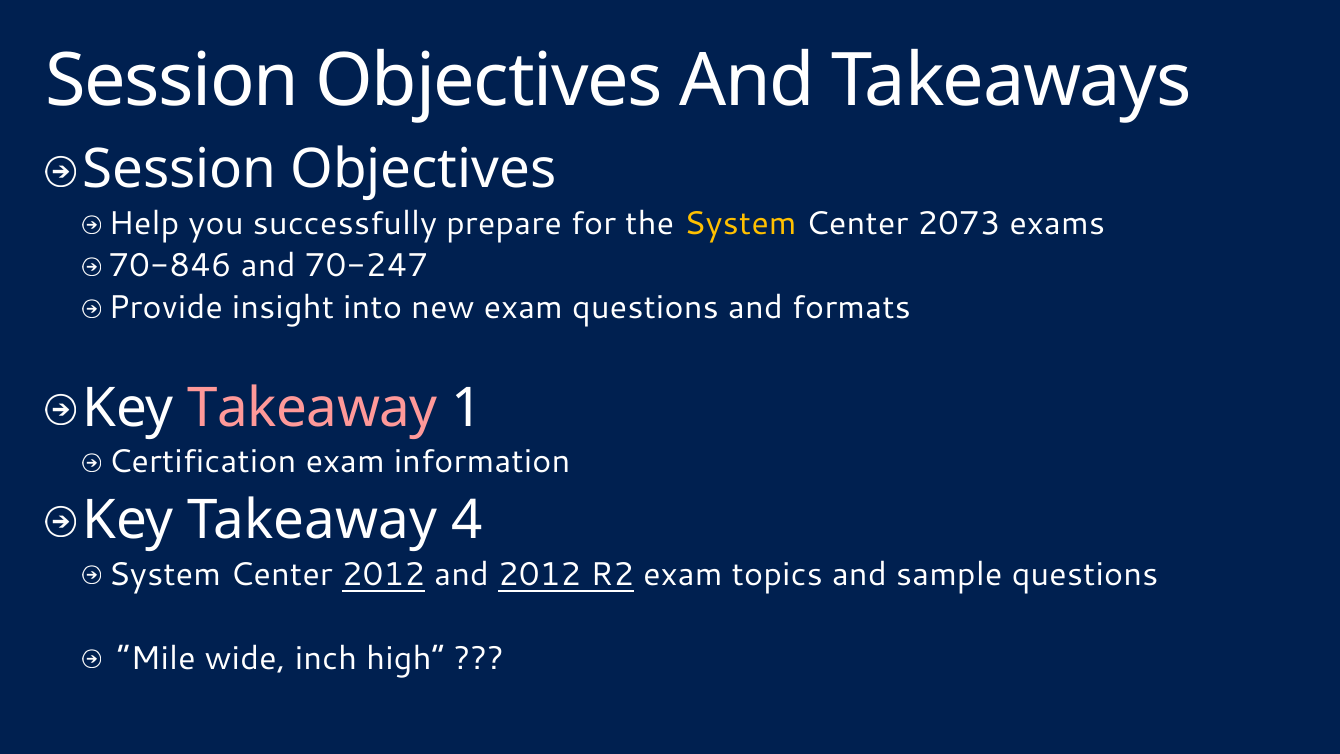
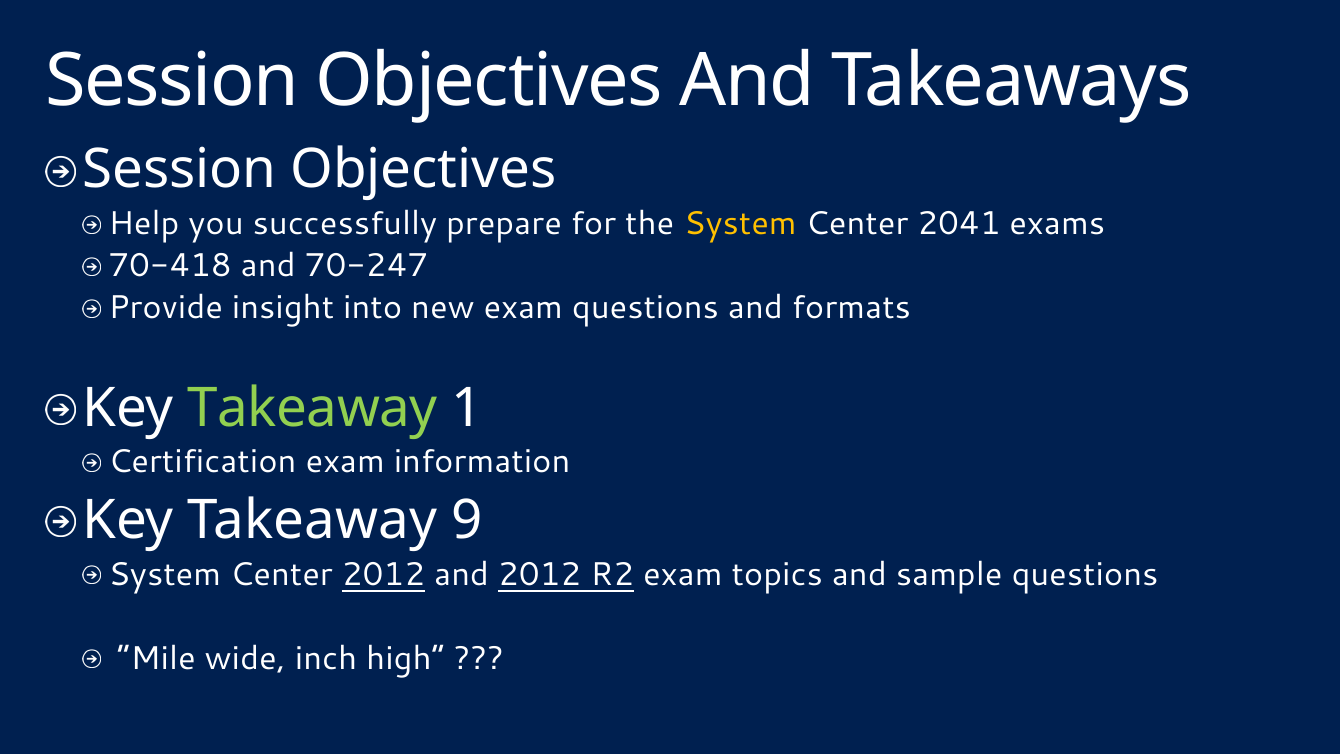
2073: 2073 -> 2041 (959, 224)
70-846: 70-846 -> 70-418 (170, 266)
Takeaway colour: pink -> light green (313, 408)
4: 4 -> 9 (467, 520)
